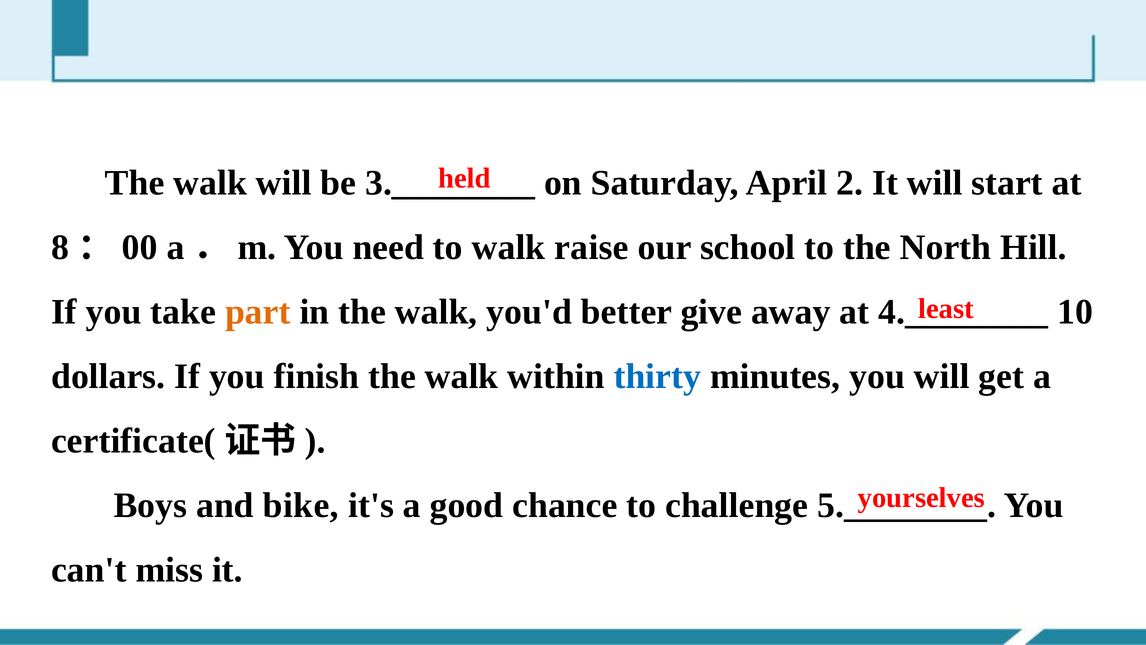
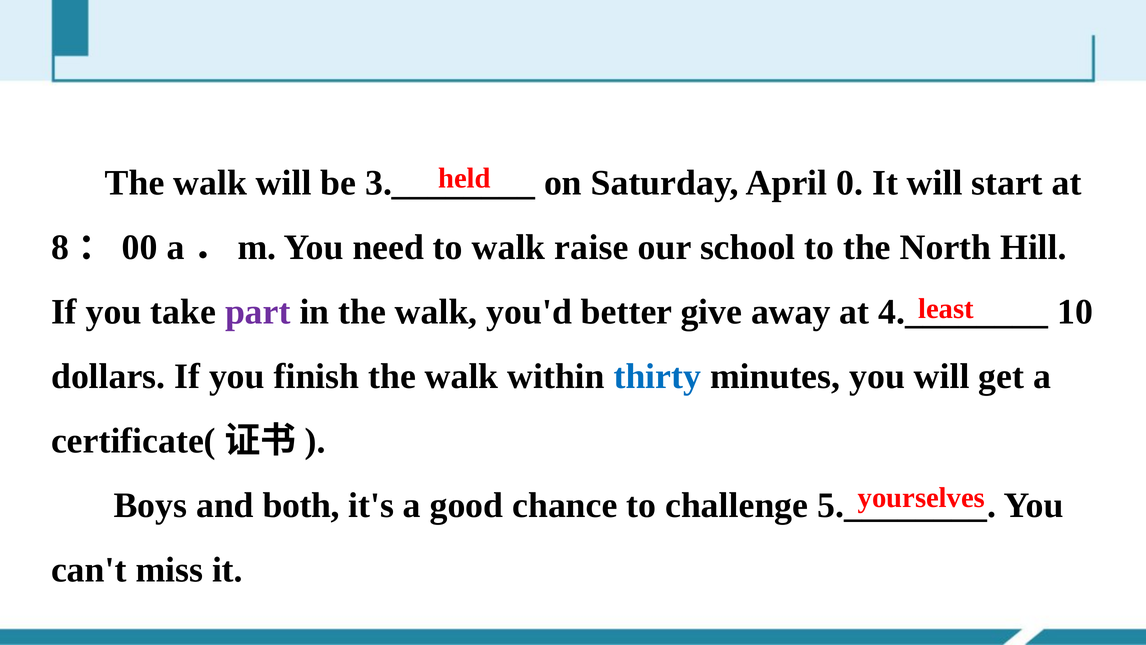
2: 2 -> 0 (850, 183)
part colour: orange -> purple (258, 312)
bike: bike -> both (301, 505)
